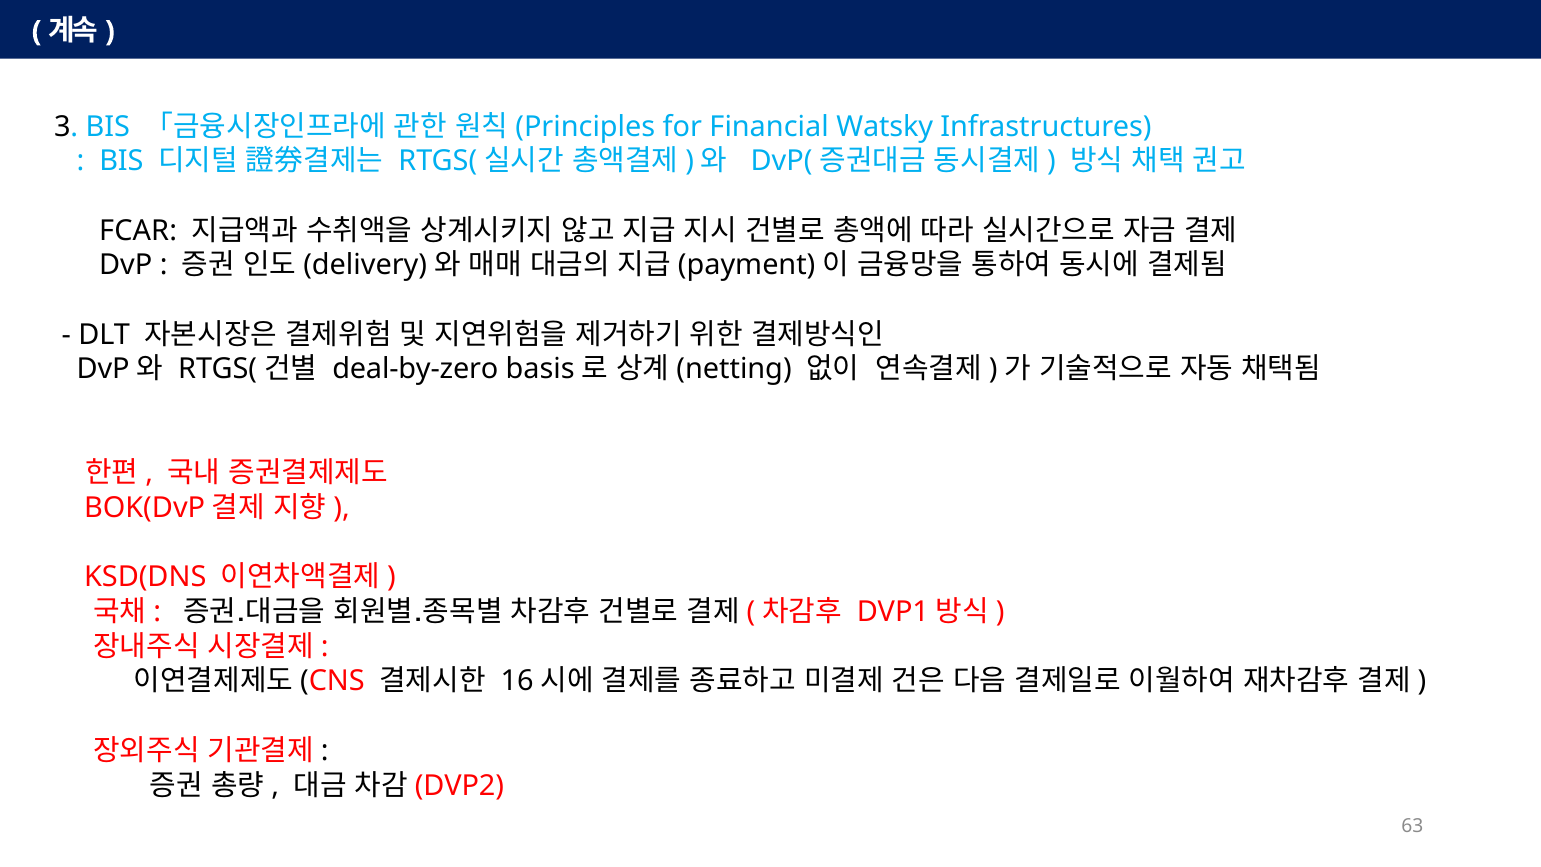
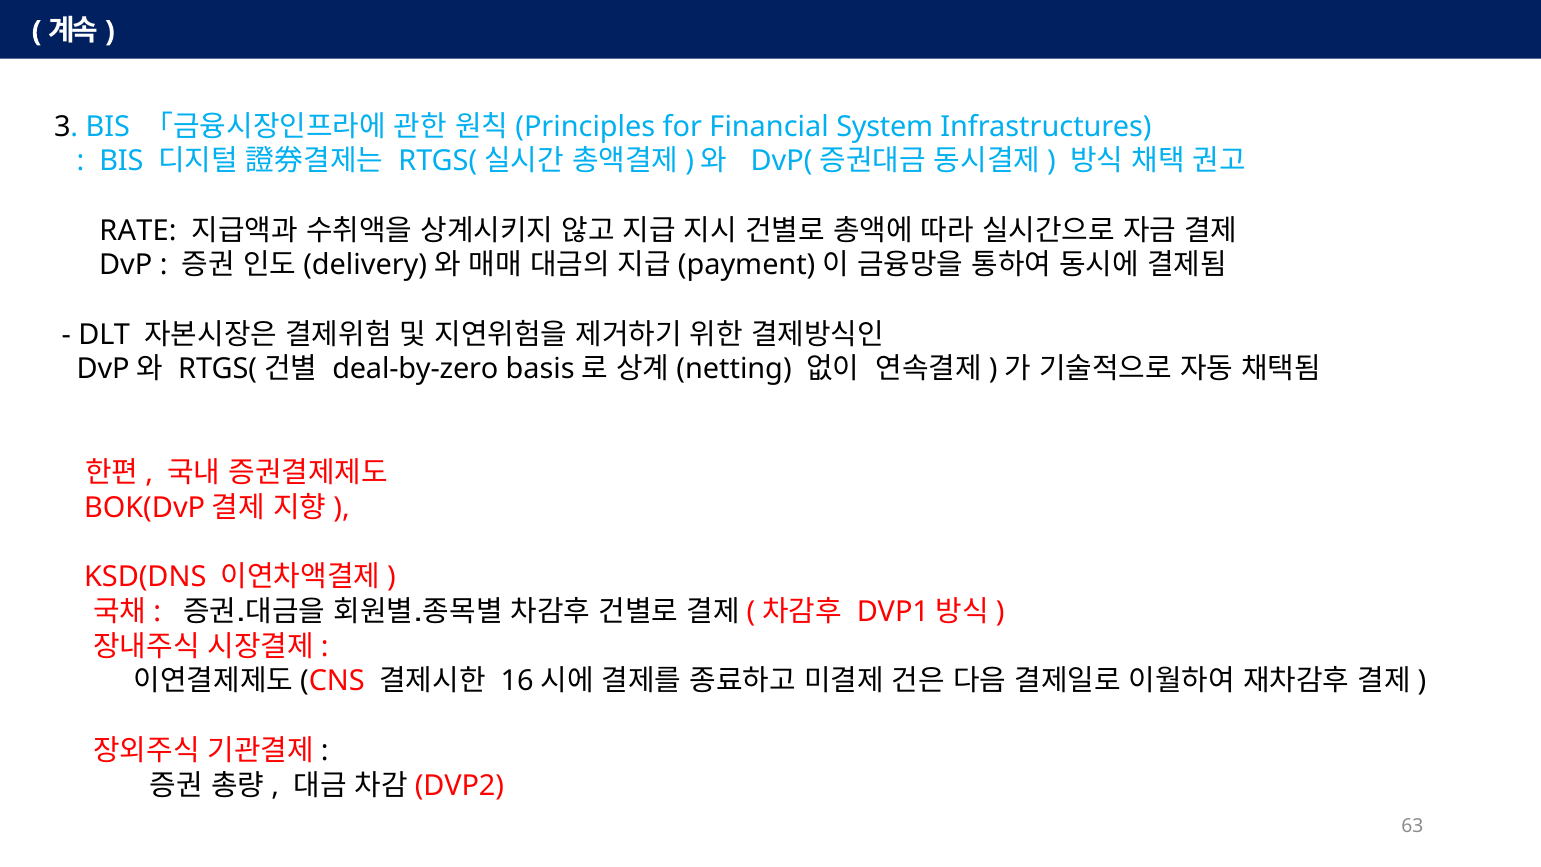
Watsky: Watsky -> System (885, 127)
FCAR: FCAR -> RATE (138, 231)
